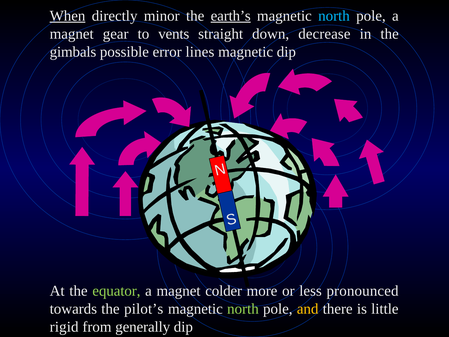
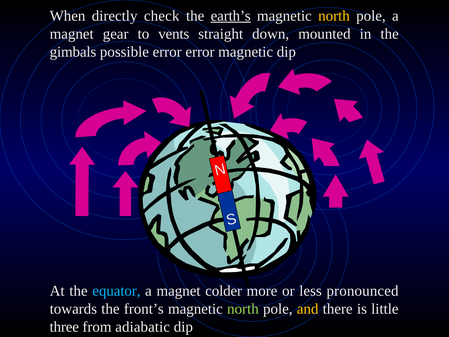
When underline: present -> none (68, 16)
minor: minor -> check (162, 16)
north colour: light blue -> yellow (334, 16)
decrease: decrease -> mounted (324, 34)
error lines: lines -> error (200, 52)
equator colour: light green -> light blue (116, 291)
pilot’s: pilot’s -> front’s (144, 309)
rigid: rigid -> three (64, 327)
generally: generally -> adiabatic (143, 327)
